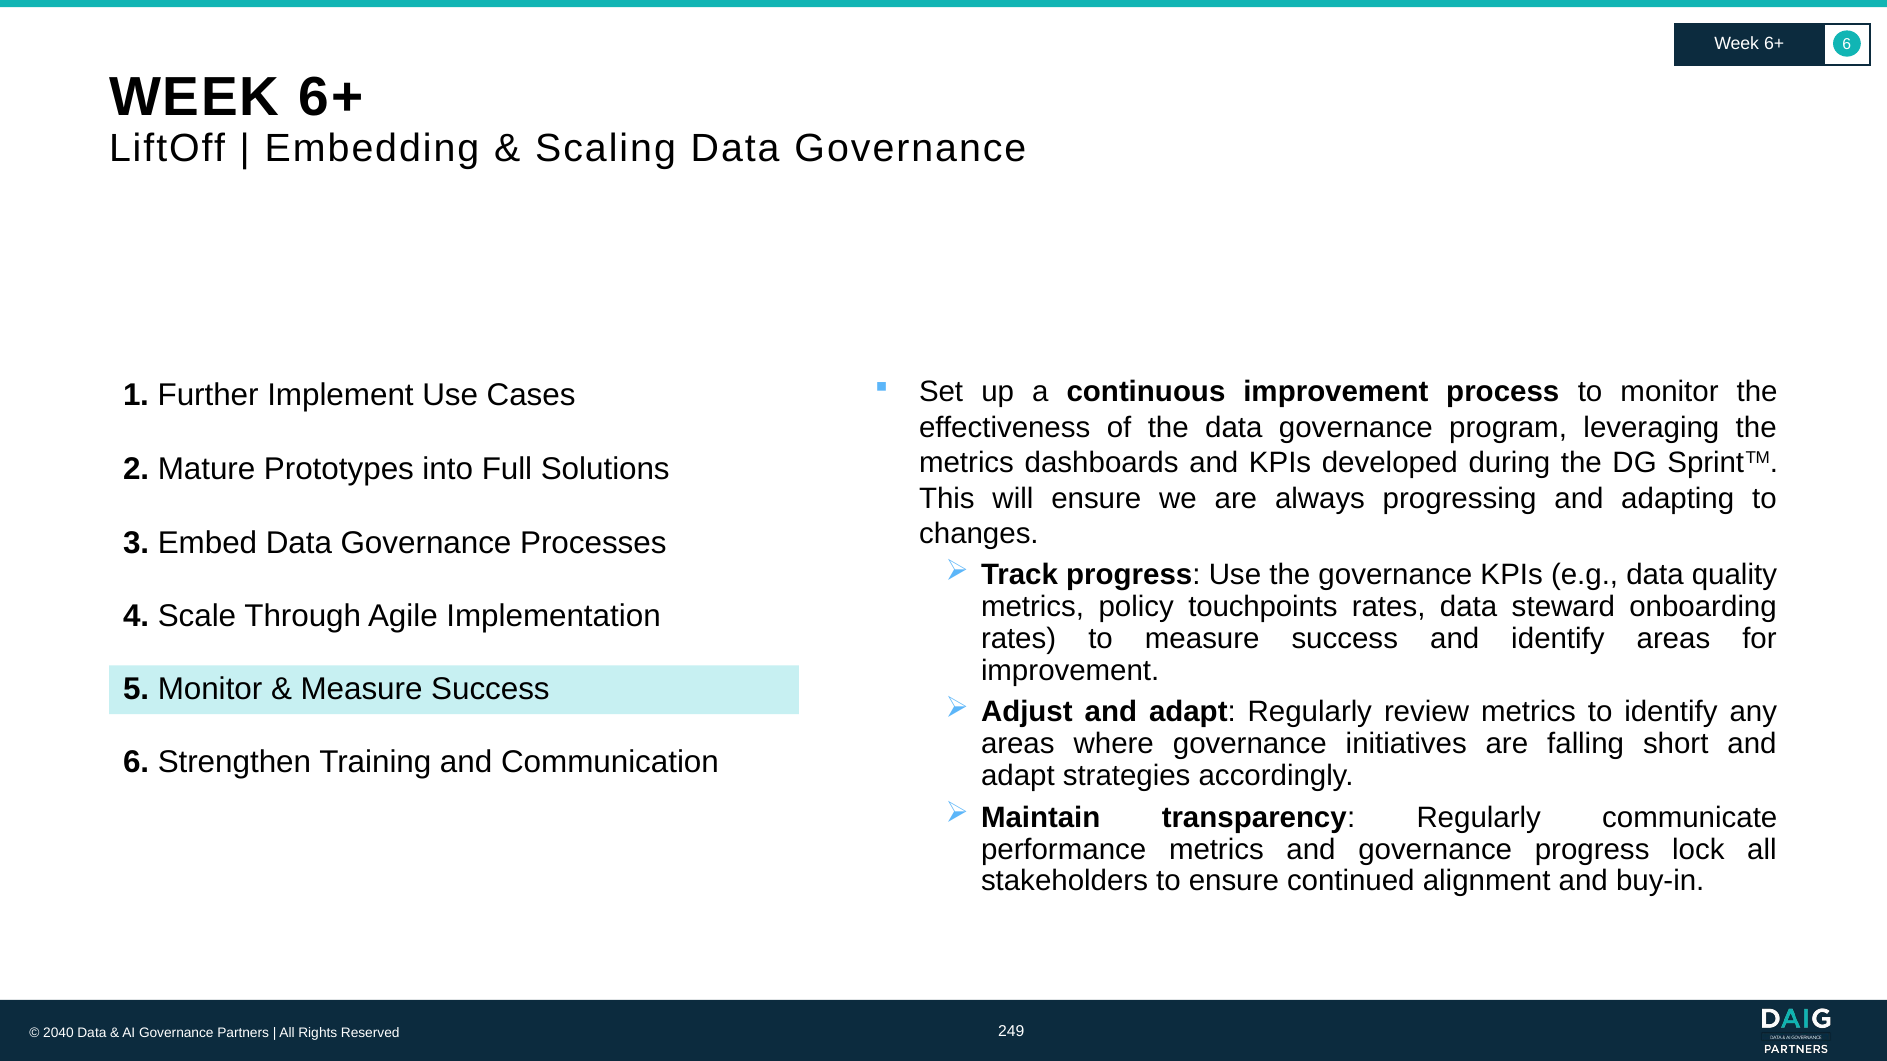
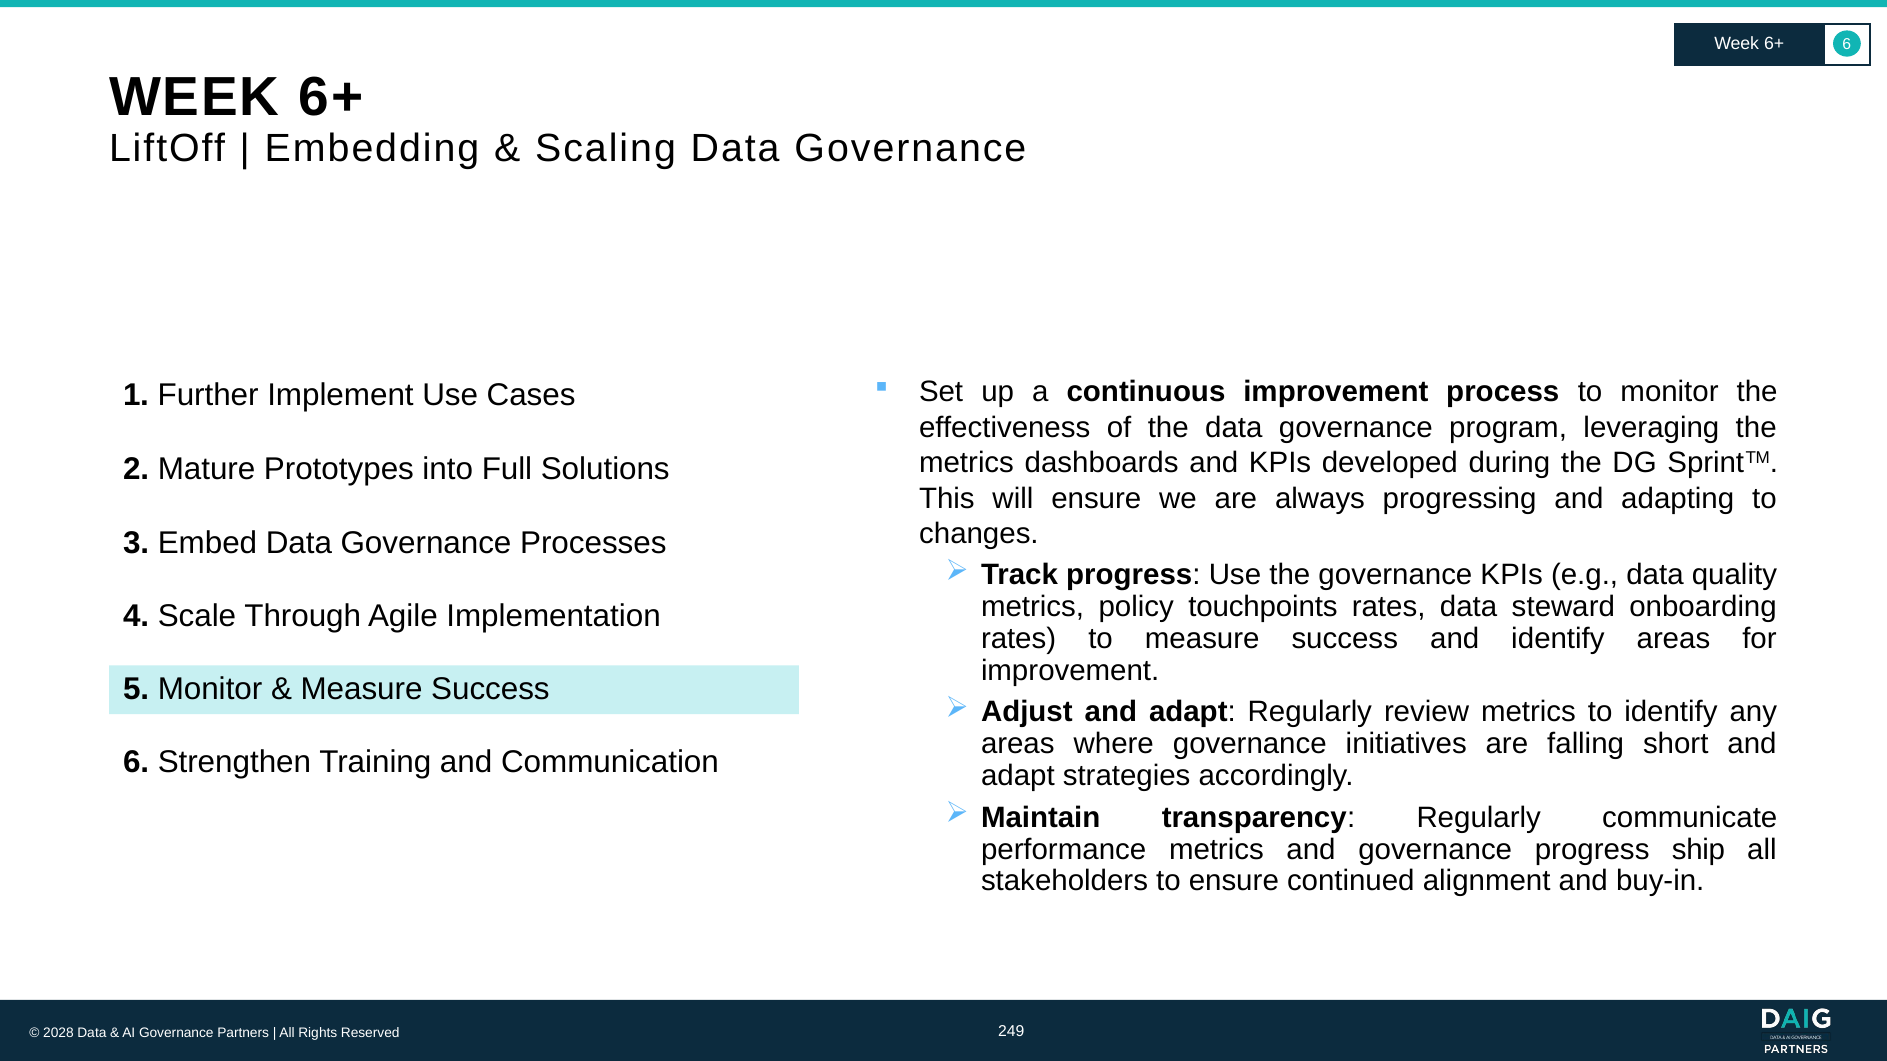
lock: lock -> ship (1698, 850)
2040: 2040 -> 2028 (58, 1034)
